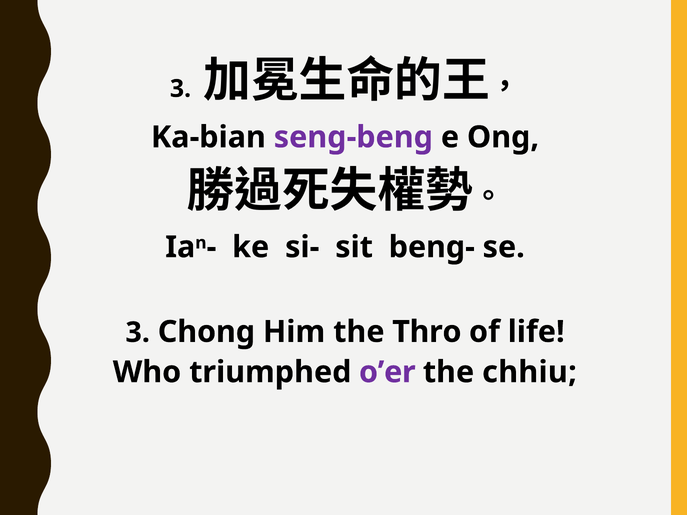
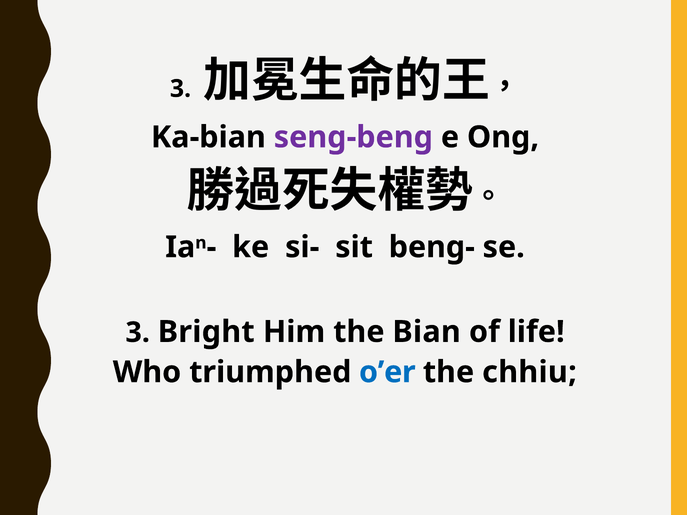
Chong: Chong -> Bright (206, 332)
Thro: Thro -> Bian (427, 332)
o’er colour: purple -> blue (387, 372)
